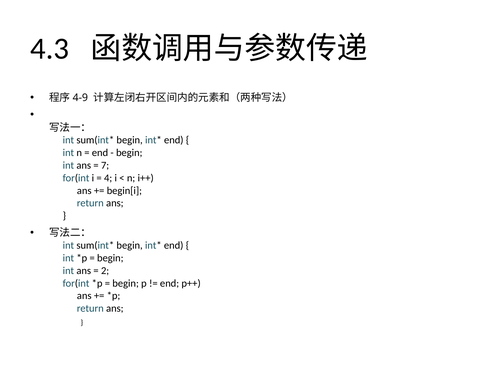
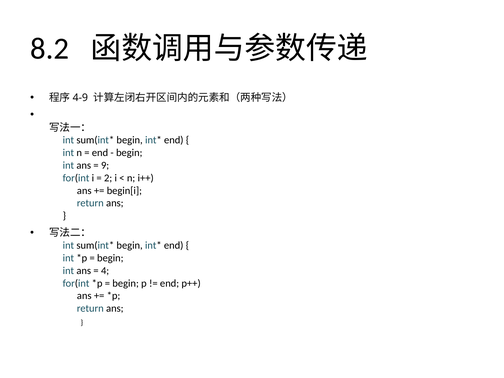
4.3: 4.3 -> 8.2 (50, 49)
7: 7 -> 9 (105, 165)
4: 4 -> 2 (108, 178)
2: 2 -> 4 (105, 271)
